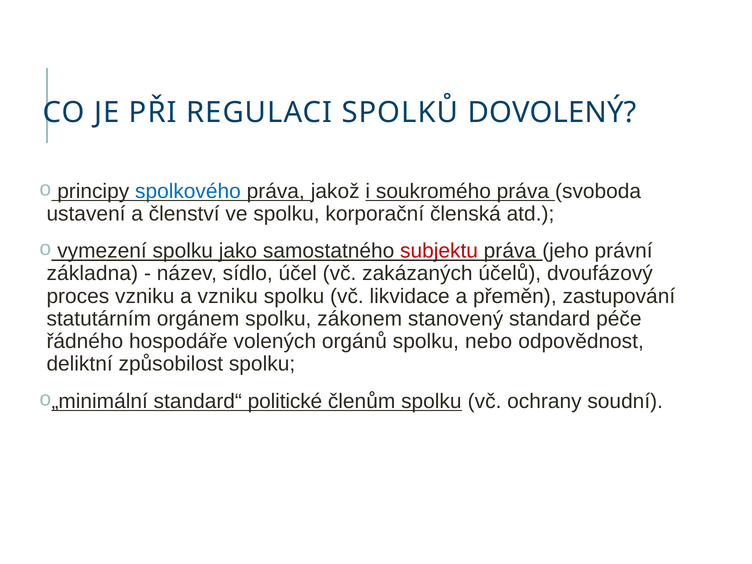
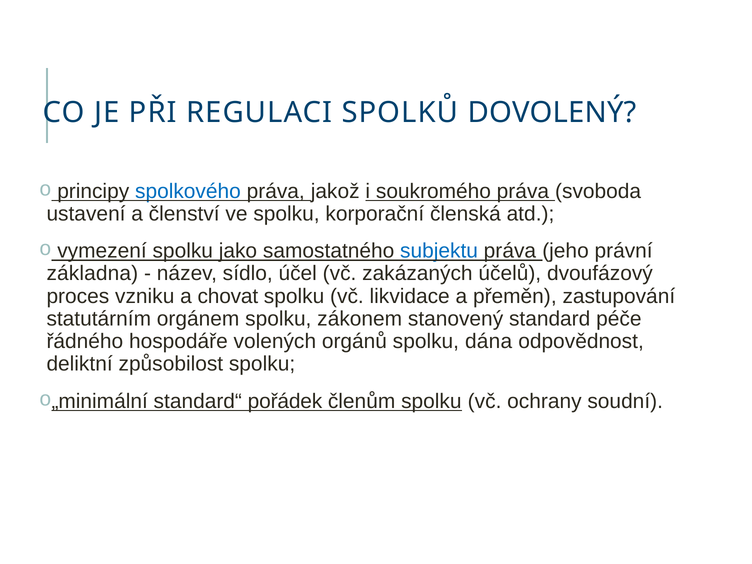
subjektu colour: red -> blue (439, 251)
a vzniku: vzniku -> chovat (228, 296)
nebo: nebo -> dána (489, 341)
politické: politické -> pořádek (285, 401)
